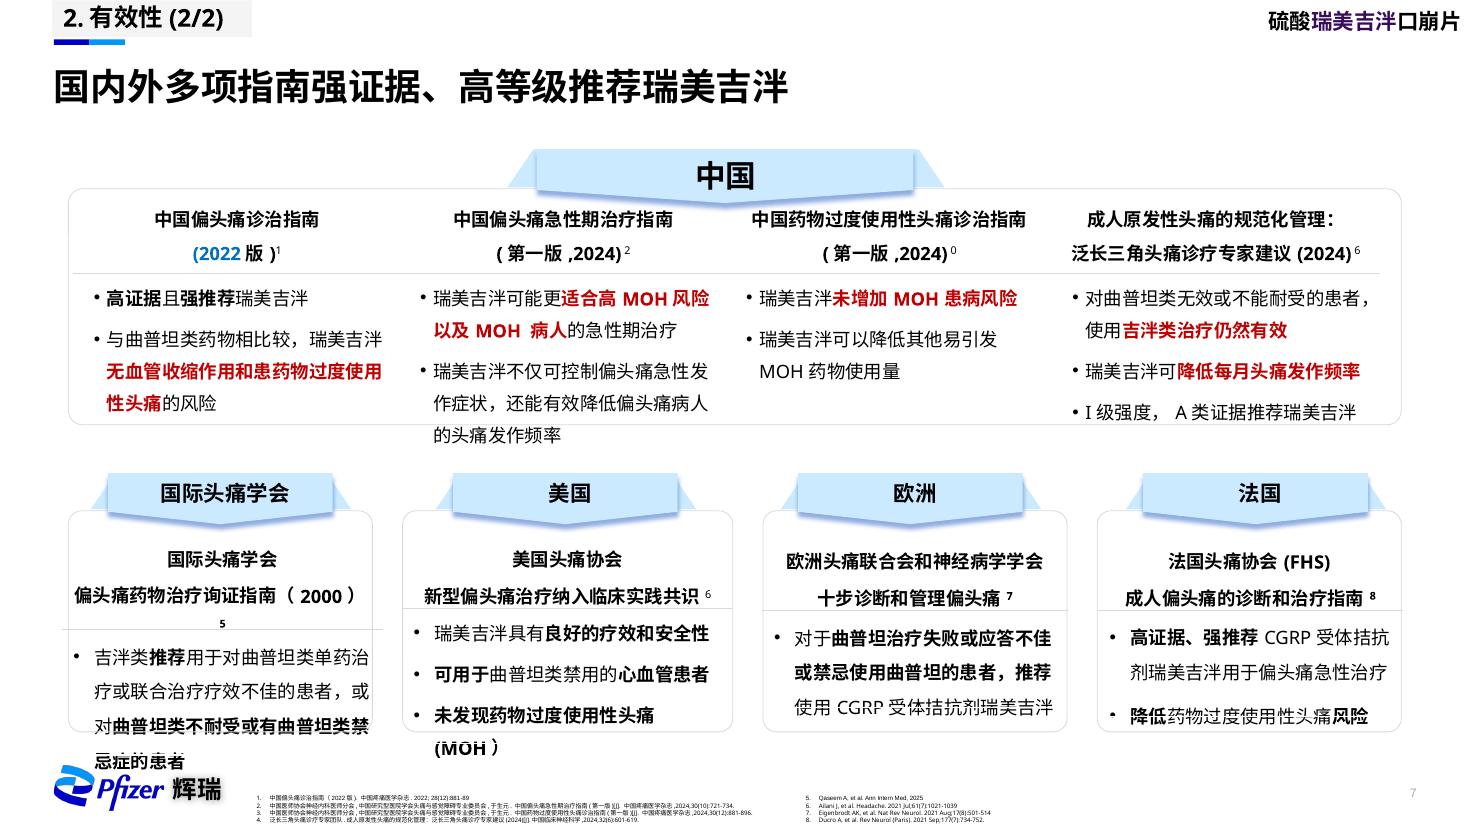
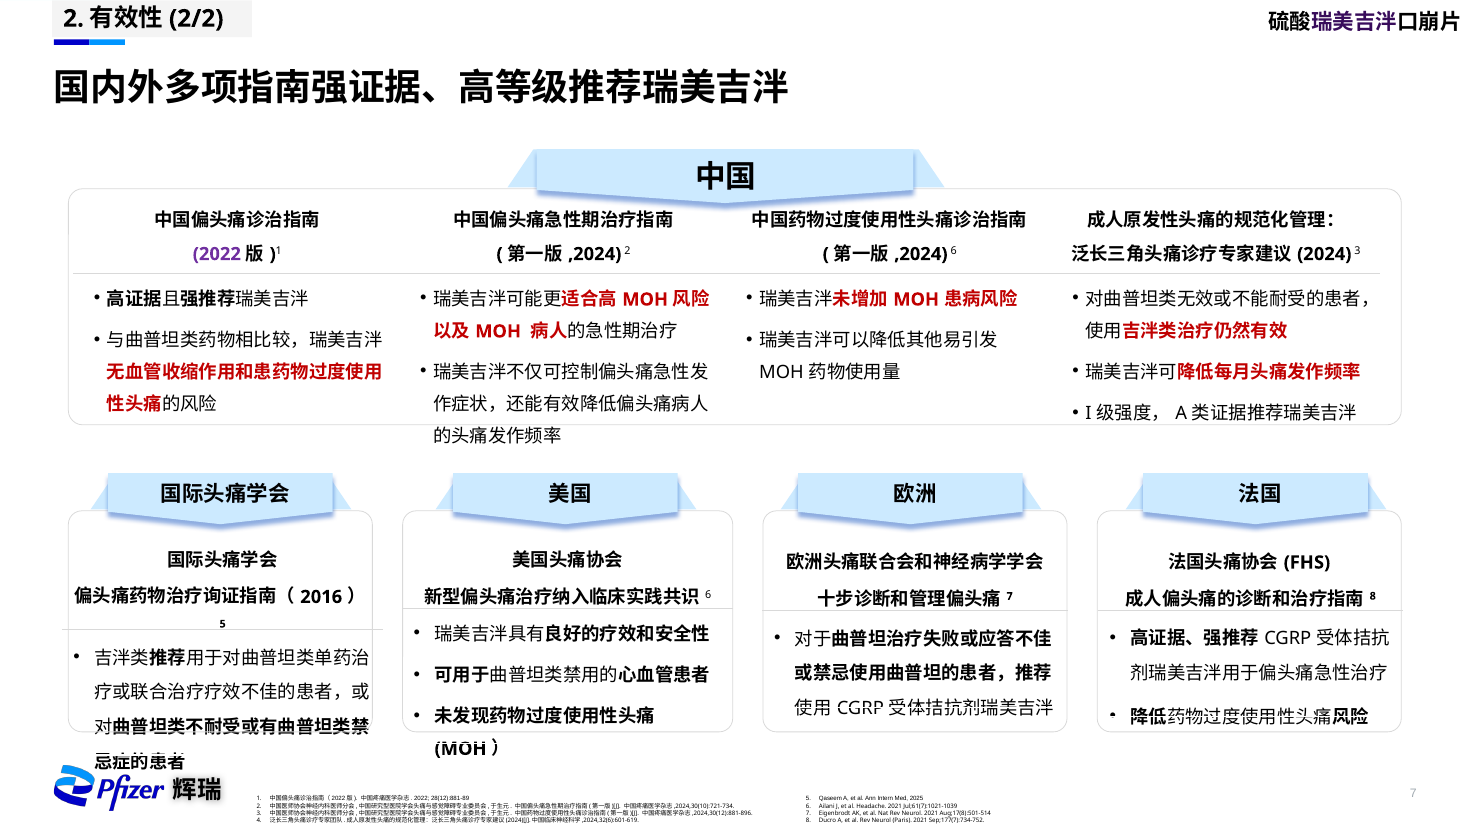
6: 6 -> 3 (1357, 251)
2022 colour: blue -> purple (217, 254)
0: 0 -> 6 (954, 251)
2000: 2000 -> 2016 (321, 597)
